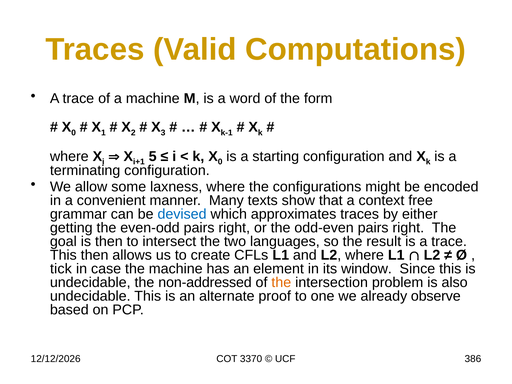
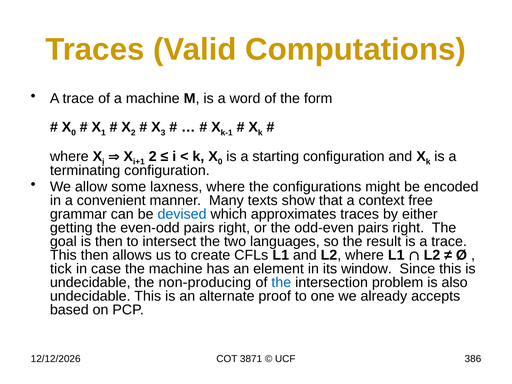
5: 5 -> 2 (153, 156)
non-addressed: non-addressed -> non-producing (205, 283)
the colour: orange -> blue (281, 283)
observe: observe -> accepts (436, 296)
3370: 3370 -> 3871 (251, 359)
